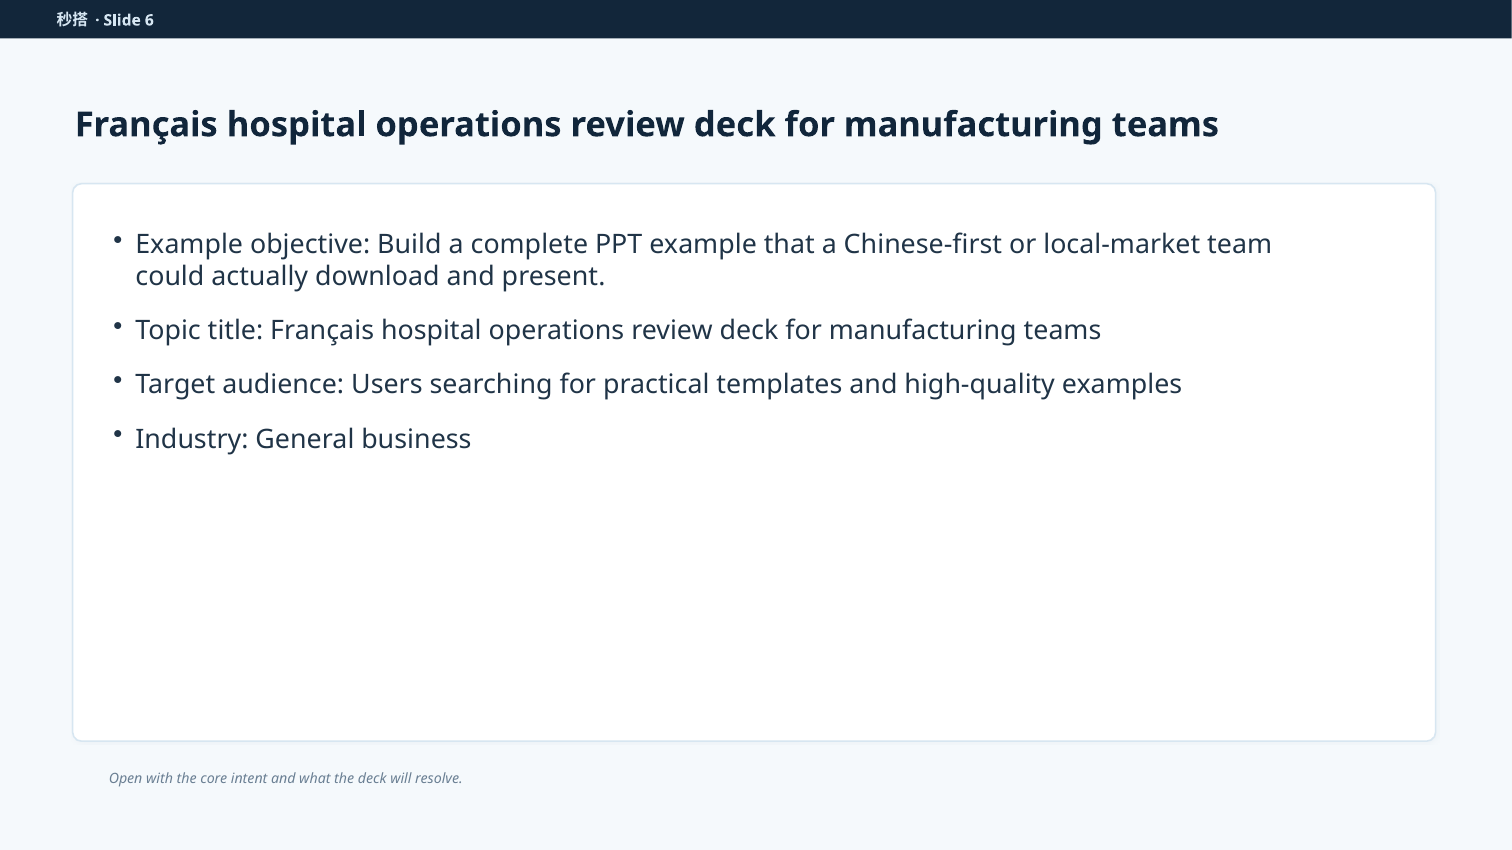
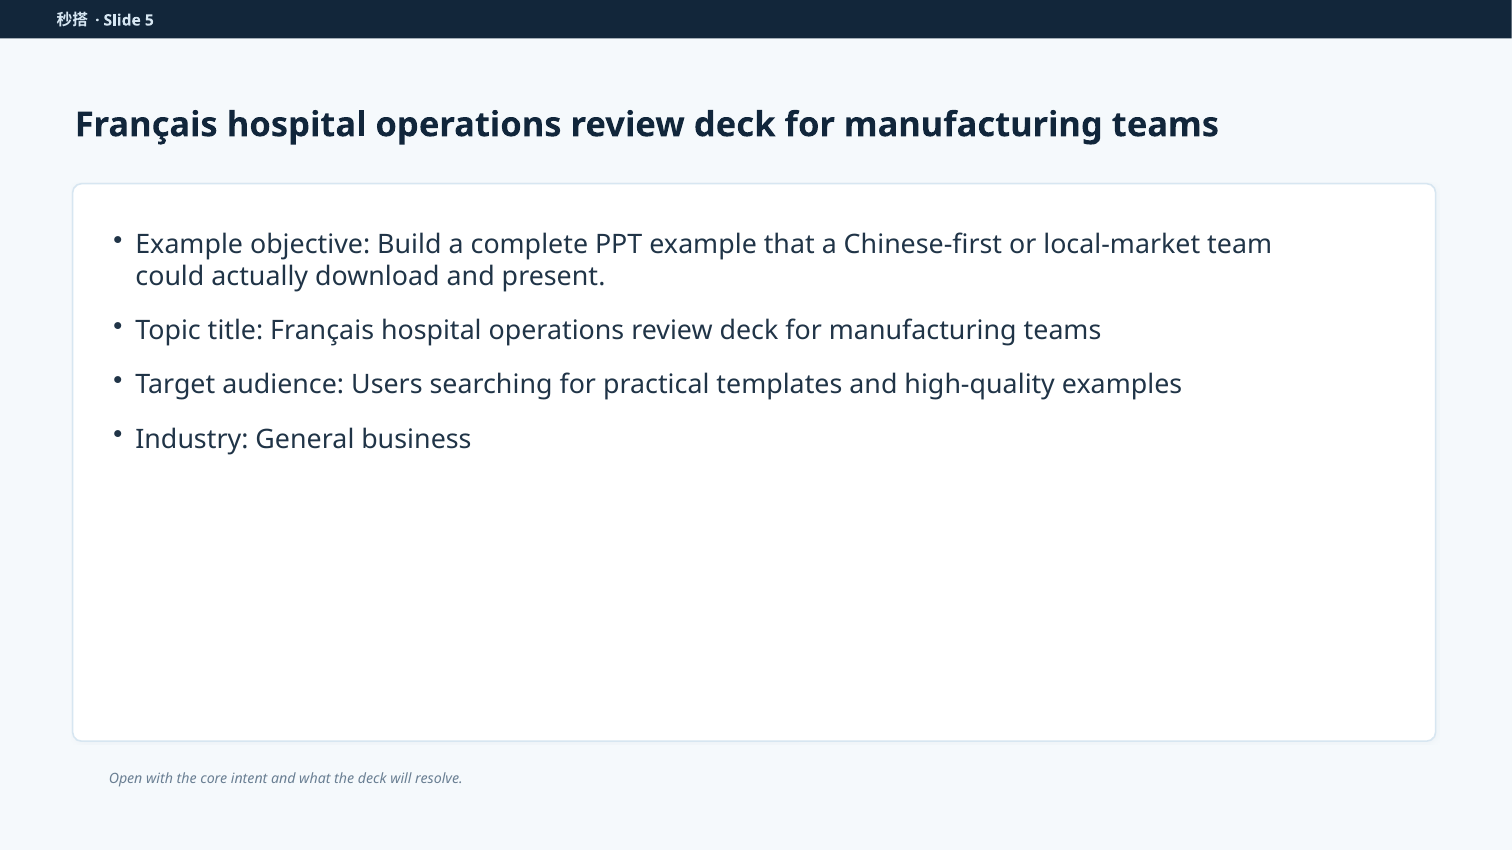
6: 6 -> 5 (149, 20)
